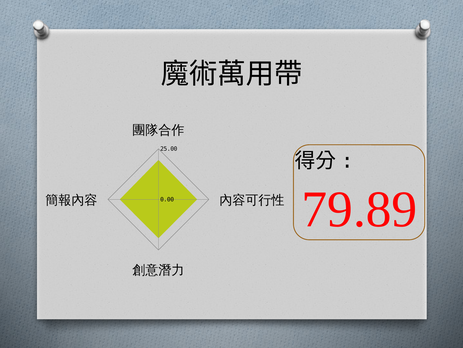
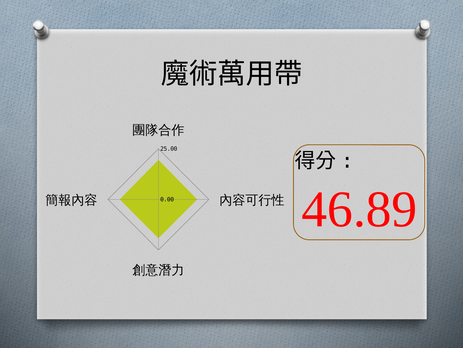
79.89: 79.89 -> 46.89 (359, 209)
